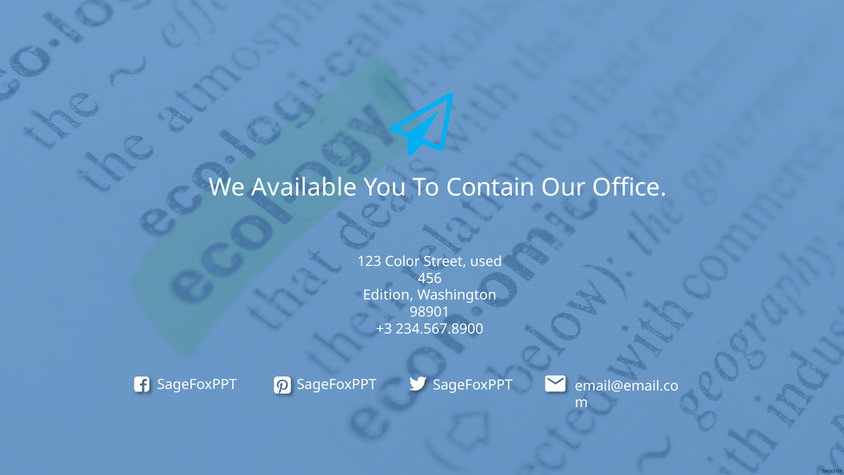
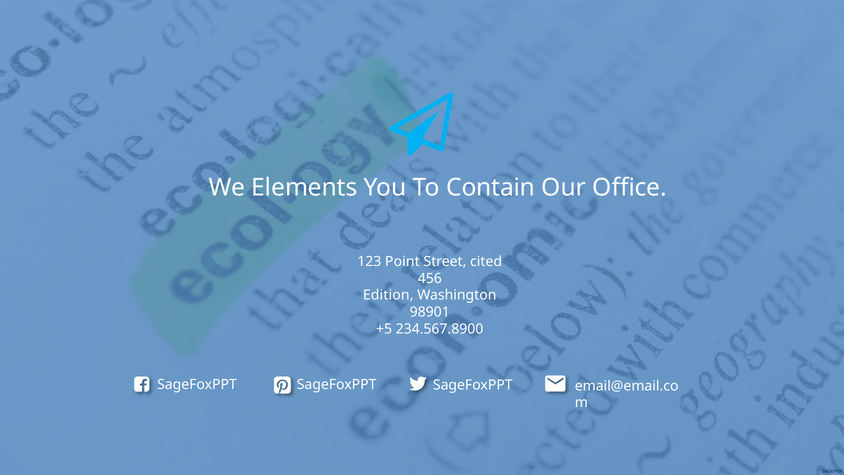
Available: Available -> Elements (304, 188)
Color: Color -> Point (402, 261)
used: used -> cited (486, 261)
+3: +3 -> +5 (384, 329)
